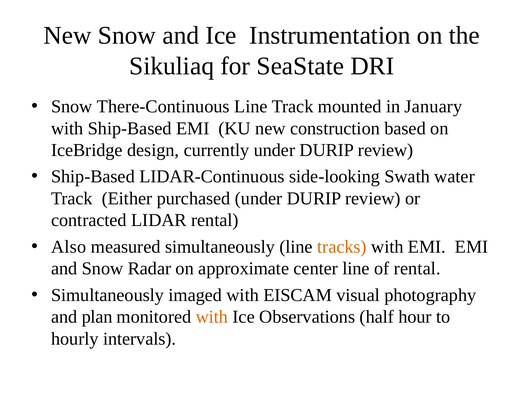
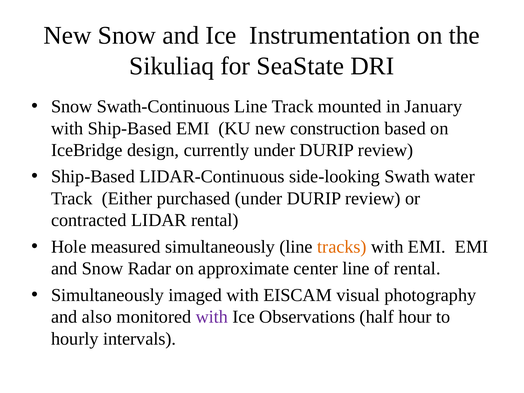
There-Continuous: There-Continuous -> Swath-Continuous (163, 107)
Also: Also -> Hole (69, 247)
plan: plan -> also (97, 317)
with colour: orange -> purple (212, 317)
